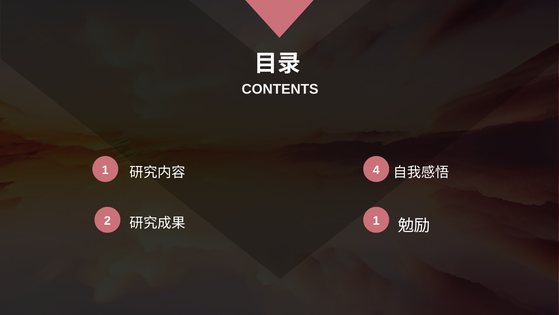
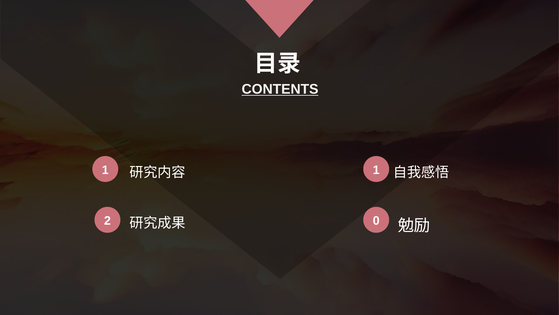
CONTENTS underline: none -> present (280, 89)
4: 4 -> 1 (376, 170)
1: 1 -> 0 (376, 220)
